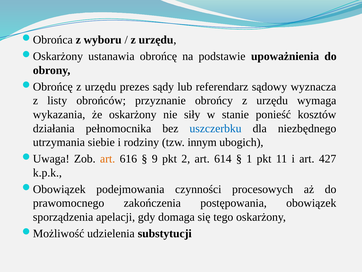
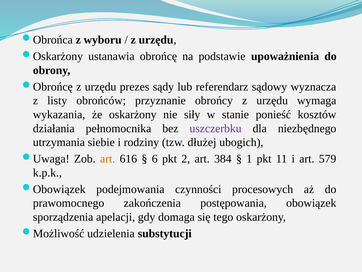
uszczerbku colour: blue -> purple (216, 128)
innym: innym -> dłużej (202, 142)
9: 9 -> 6 (155, 159)
614: 614 -> 384 (223, 159)
427: 427 -> 579 (328, 159)
